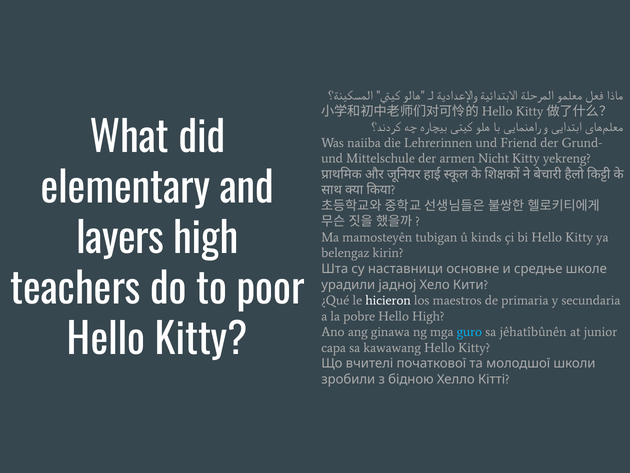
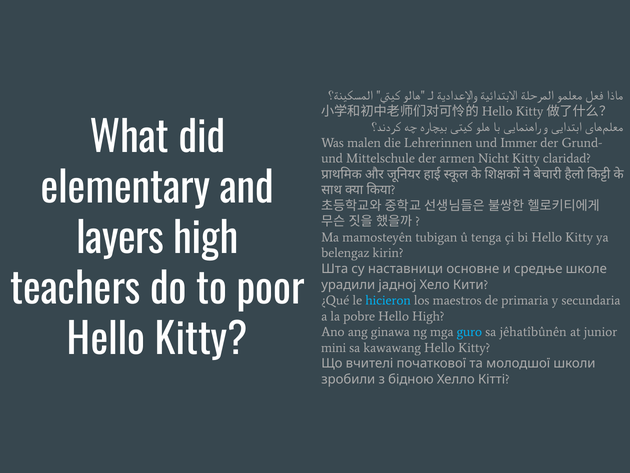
naiiba: naiiba -> malen (364, 143)
Friend: Friend -> Immer (519, 143)
yekreng: yekreng -> claridad (567, 158)
kinds: kinds -> tenga (486, 237)
hicieron colour: white -> light blue (388, 300)
capa: capa -> mini (334, 347)
